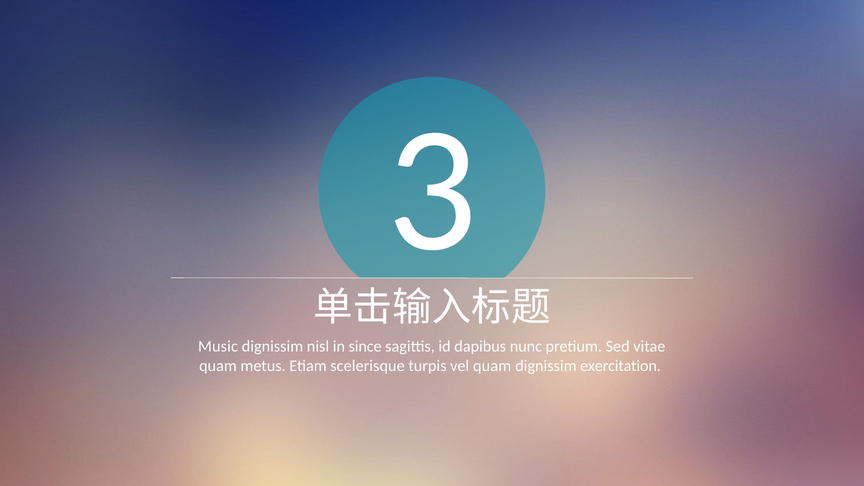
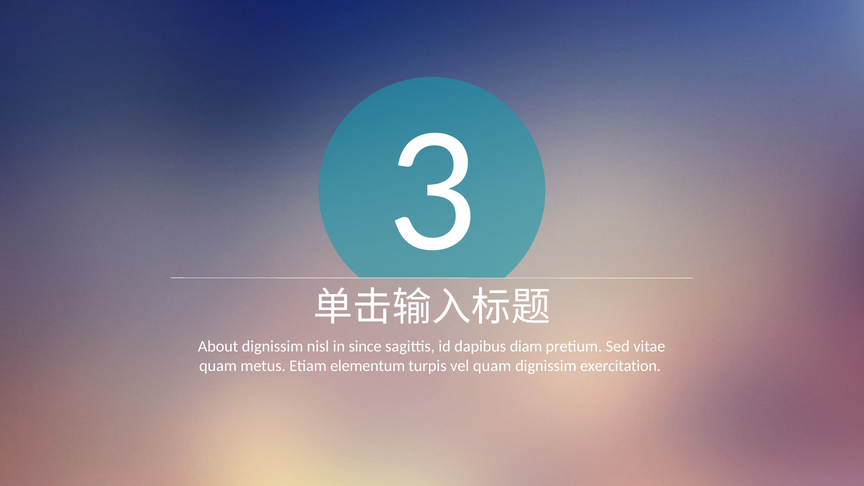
Music: Music -> About (218, 346)
nunc: nunc -> diam (526, 346)
scelerisque: scelerisque -> elementum (368, 366)
